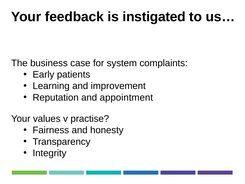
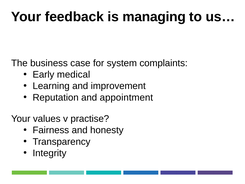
instigated: instigated -> managing (154, 17)
patients: patients -> medical (74, 74)
